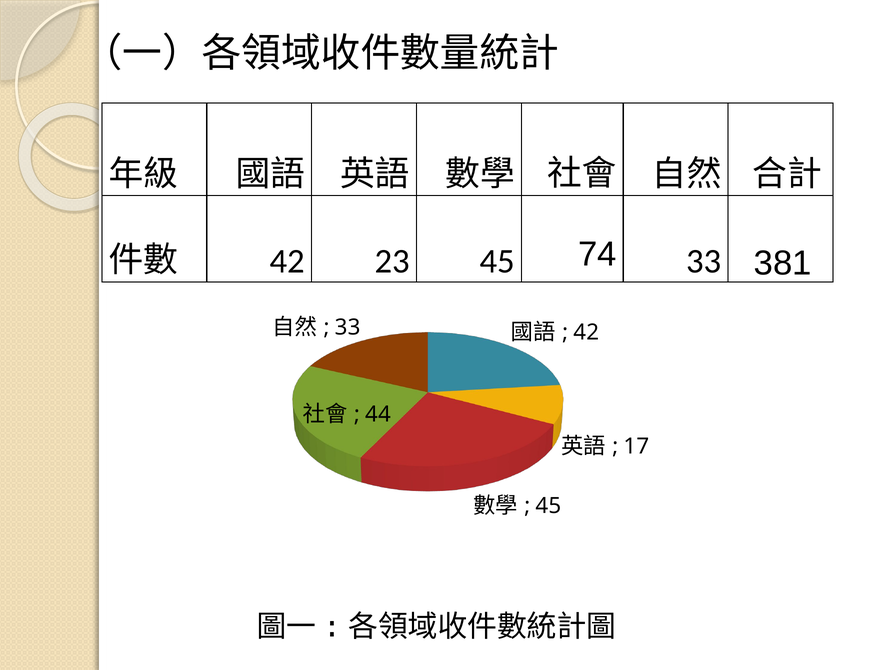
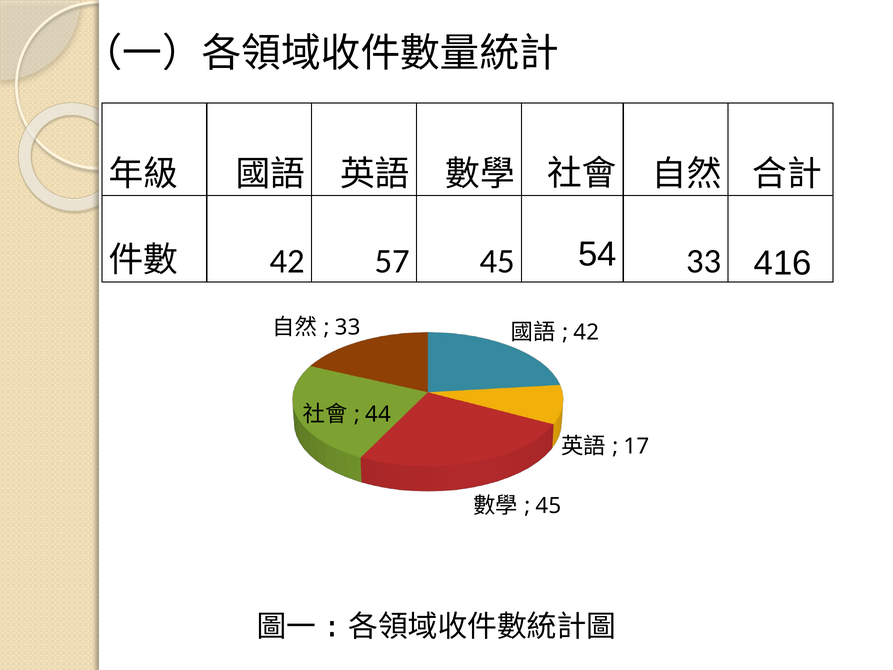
23: 23 -> 57 (392, 261)
74: 74 -> 54 (597, 254)
381: 381 -> 416 (783, 263)
